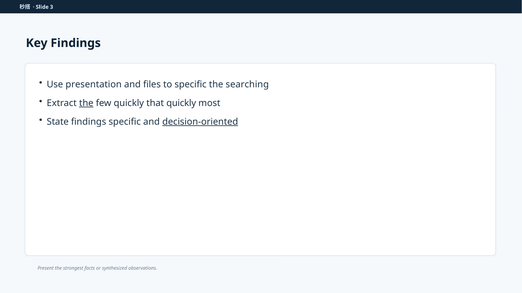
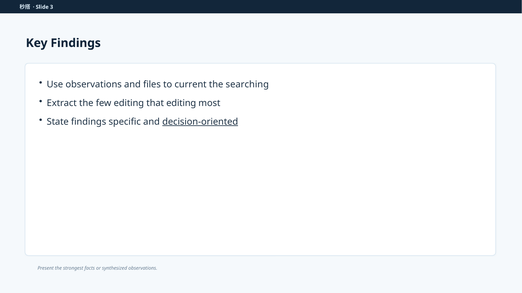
Use presentation: presentation -> observations (94, 84)
to specific: specific -> current (191, 84)
the underline: present -> none (86, 103)
few quickly: quickly -> editing (129, 103)
that quickly: quickly -> editing (181, 103)
